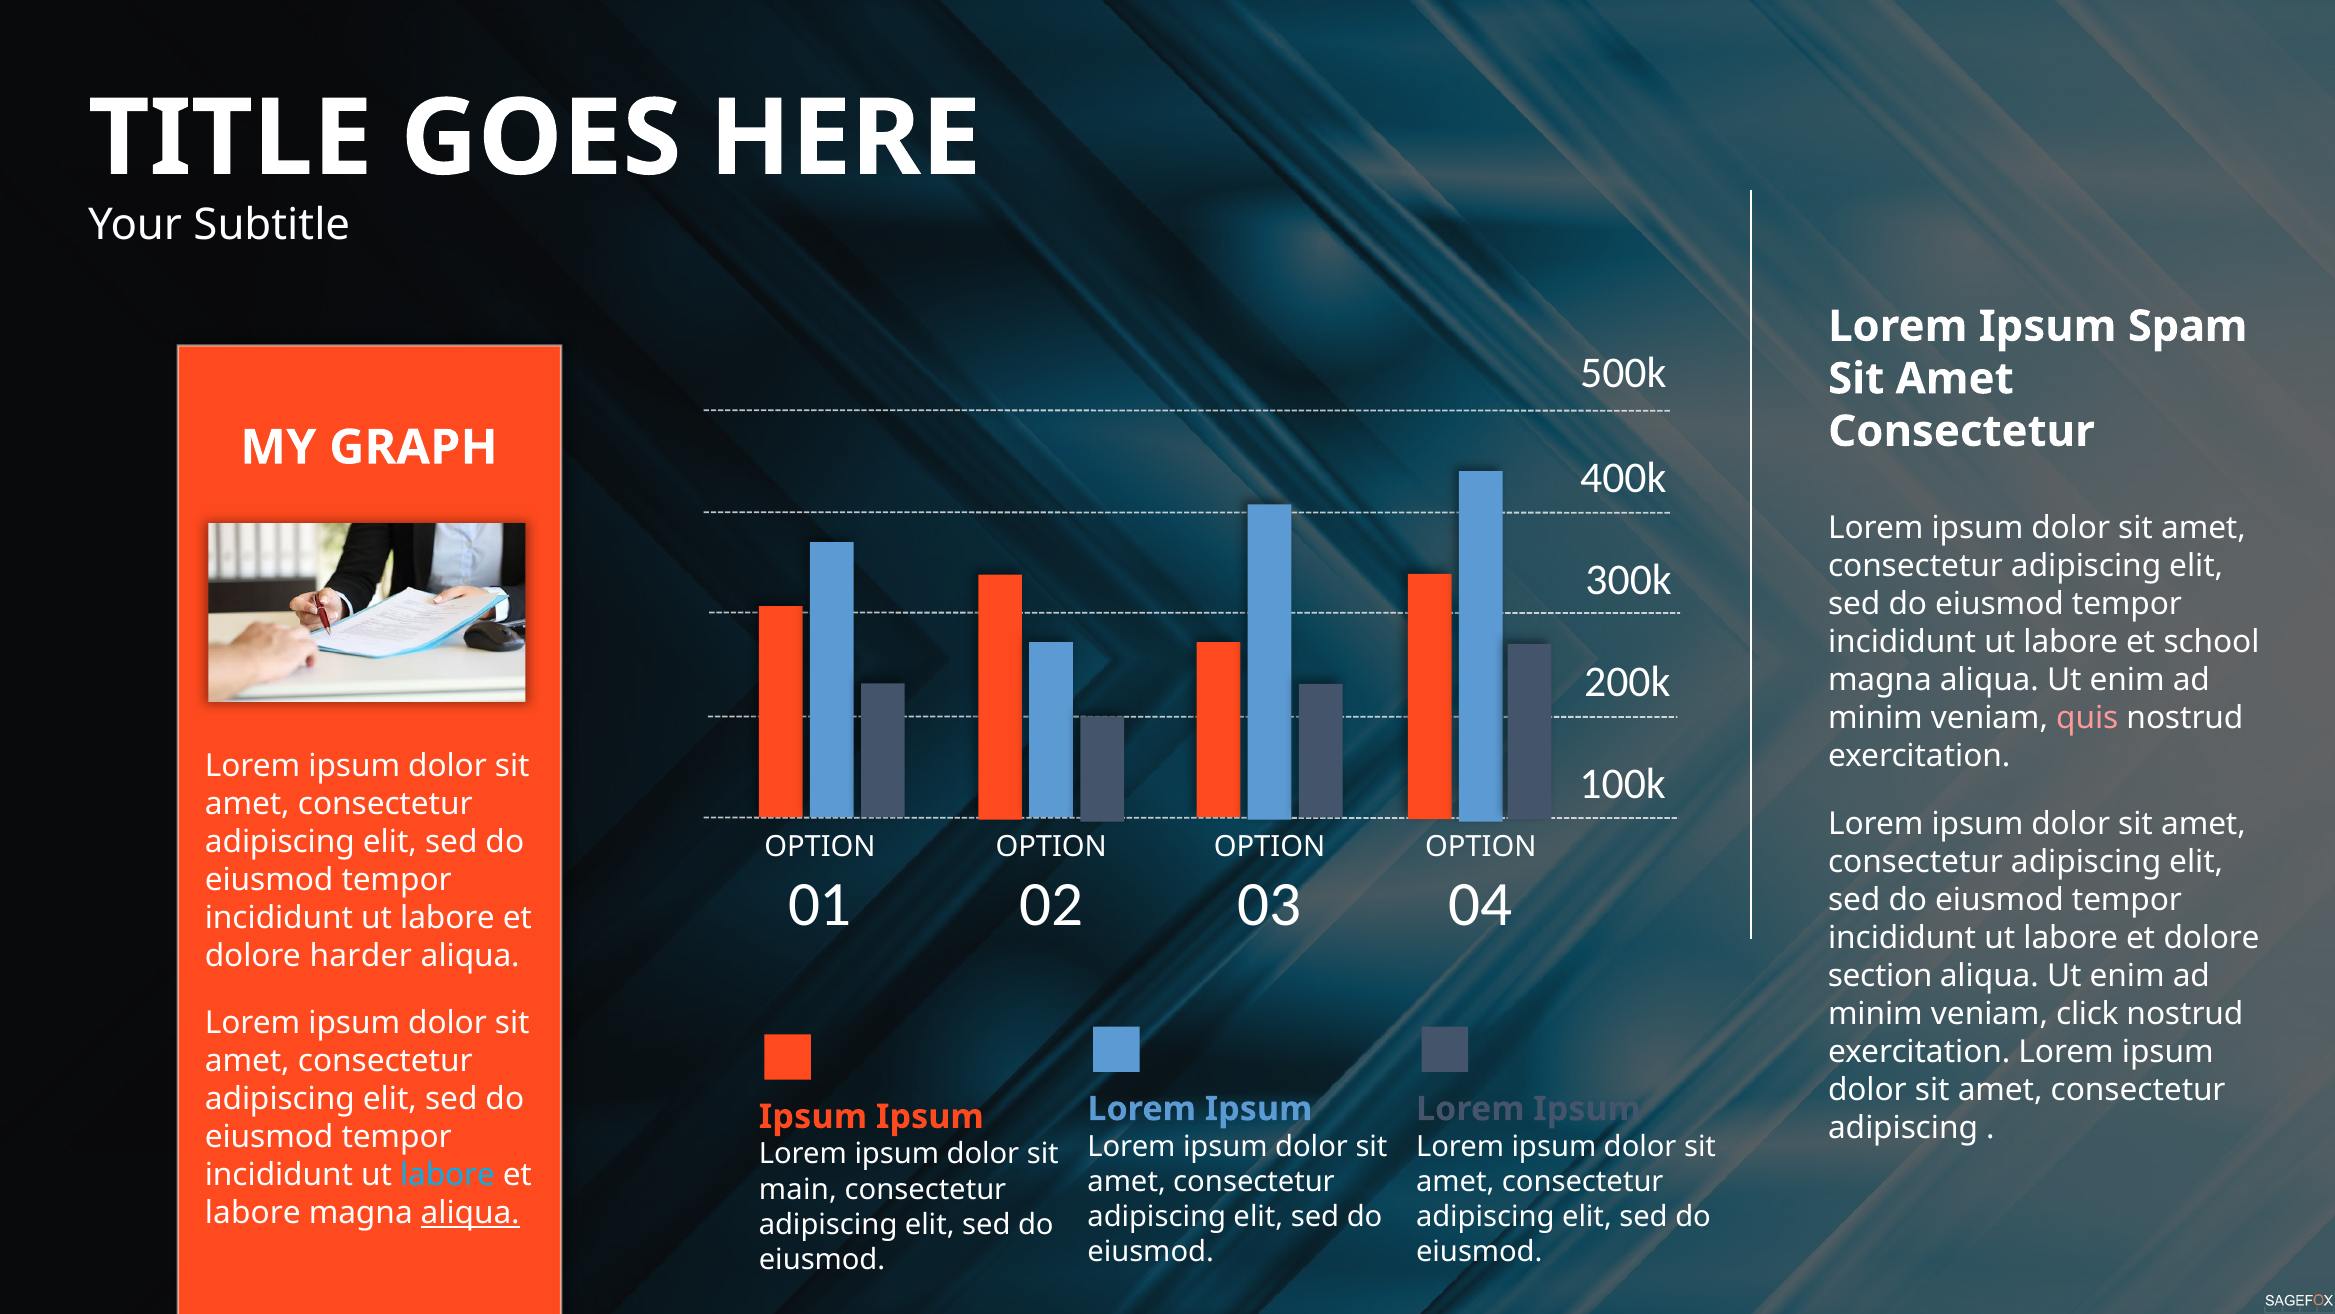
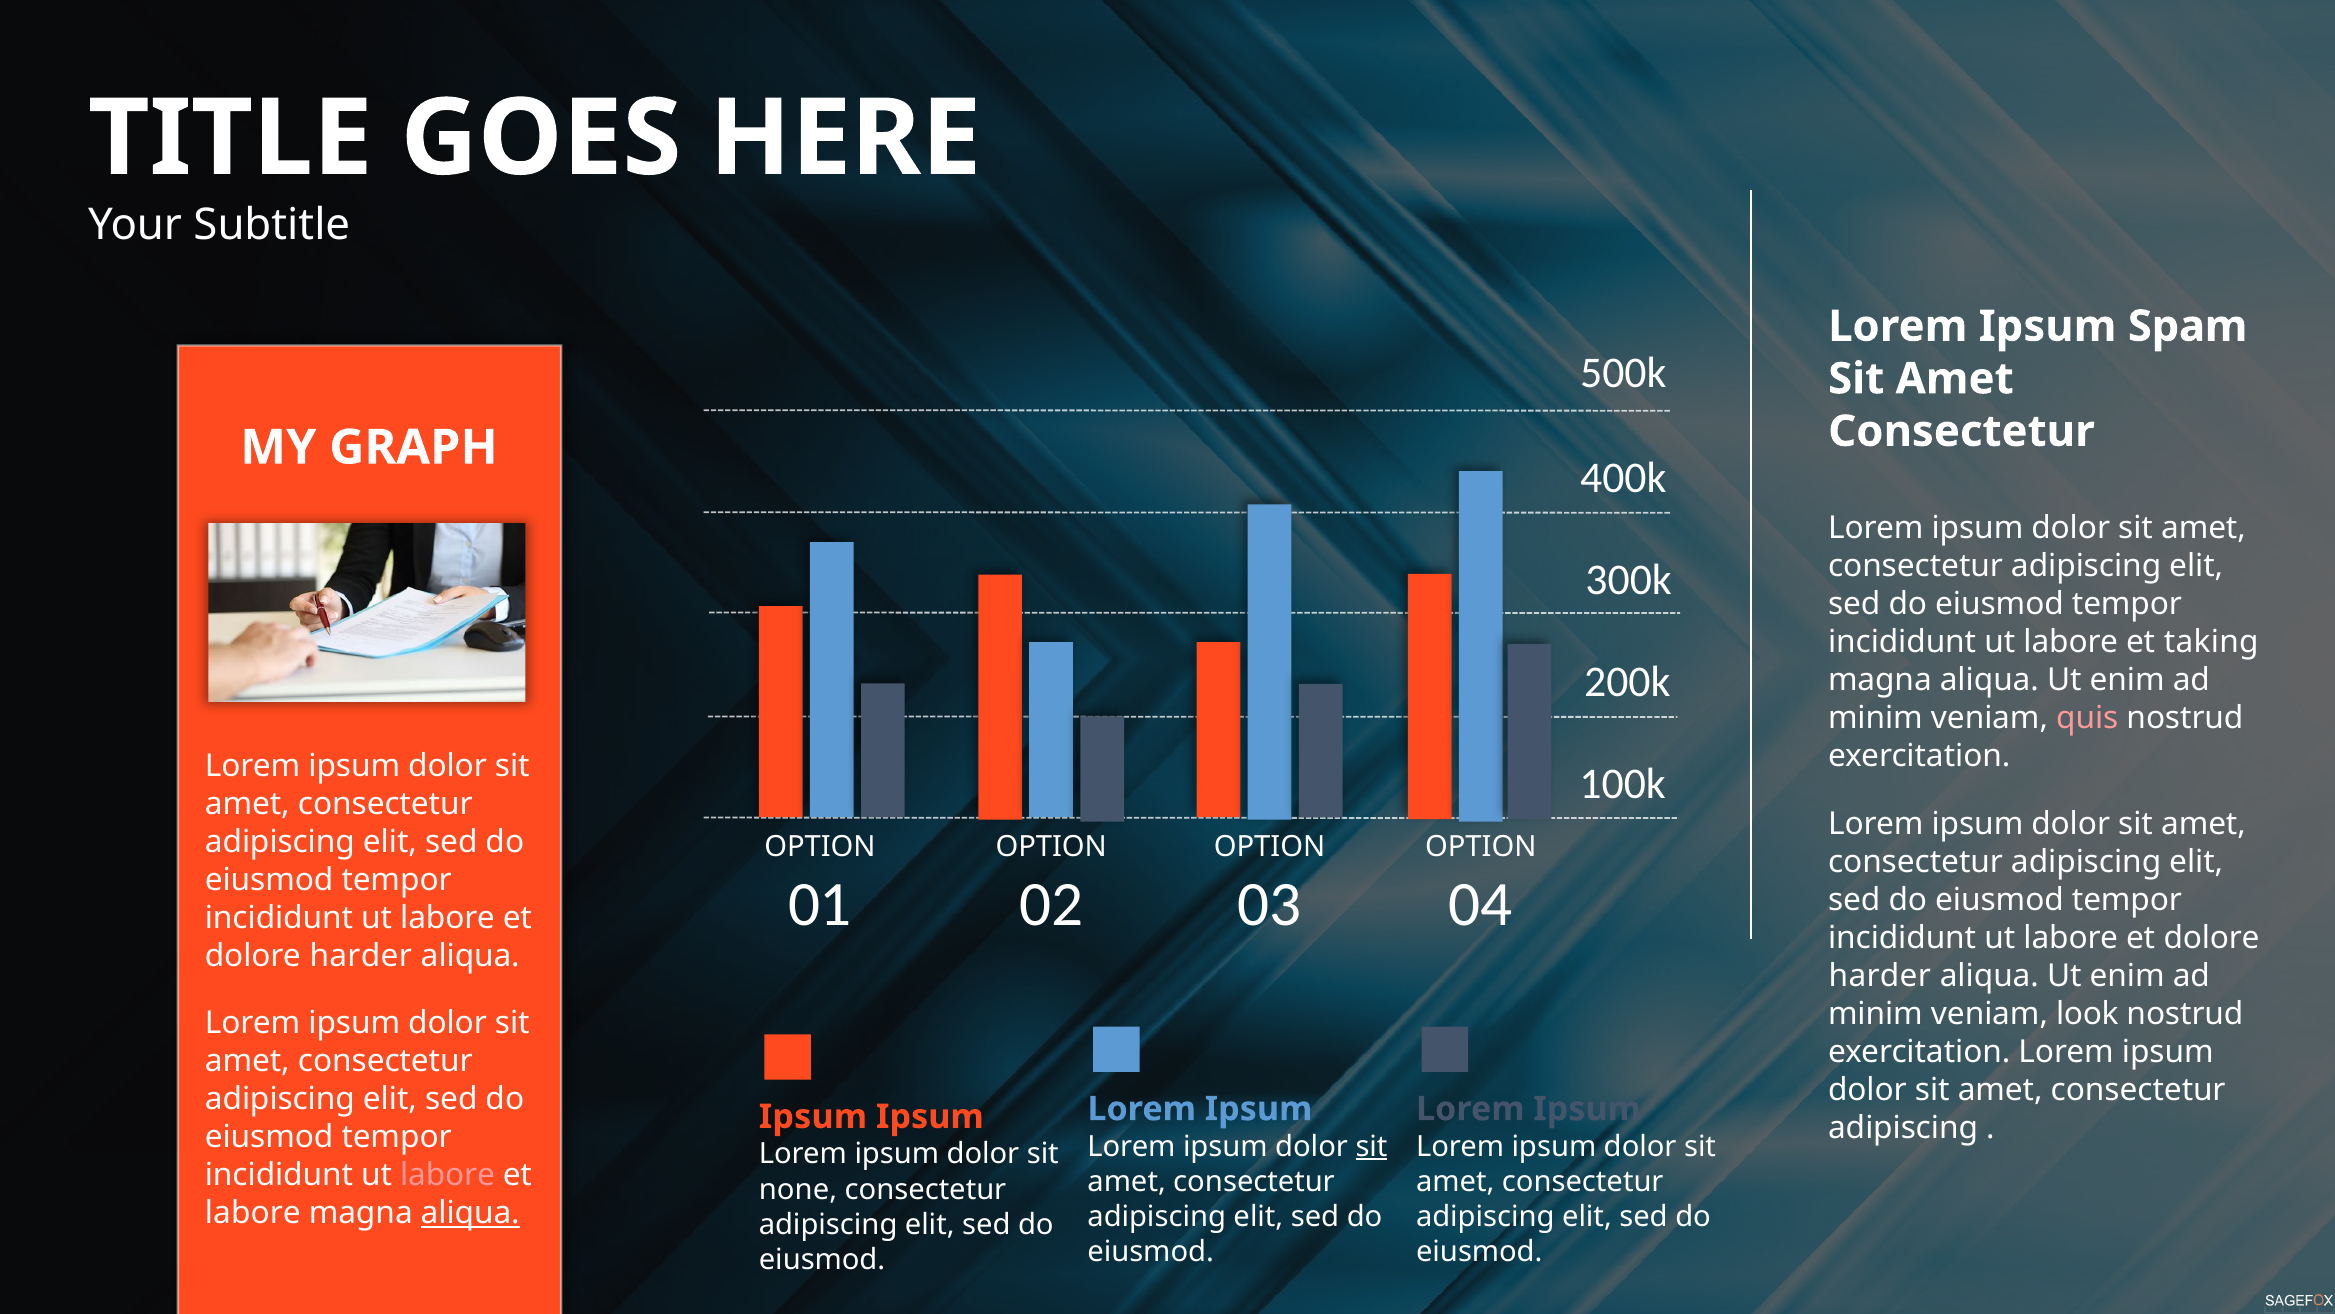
school: school -> taking (2211, 642)
section: section -> harder (1880, 975)
click: click -> look (2087, 1013)
sit underline: none -> present (1372, 1146)
labore colour: light blue -> pink (448, 1175)
main: main -> none (798, 1189)
